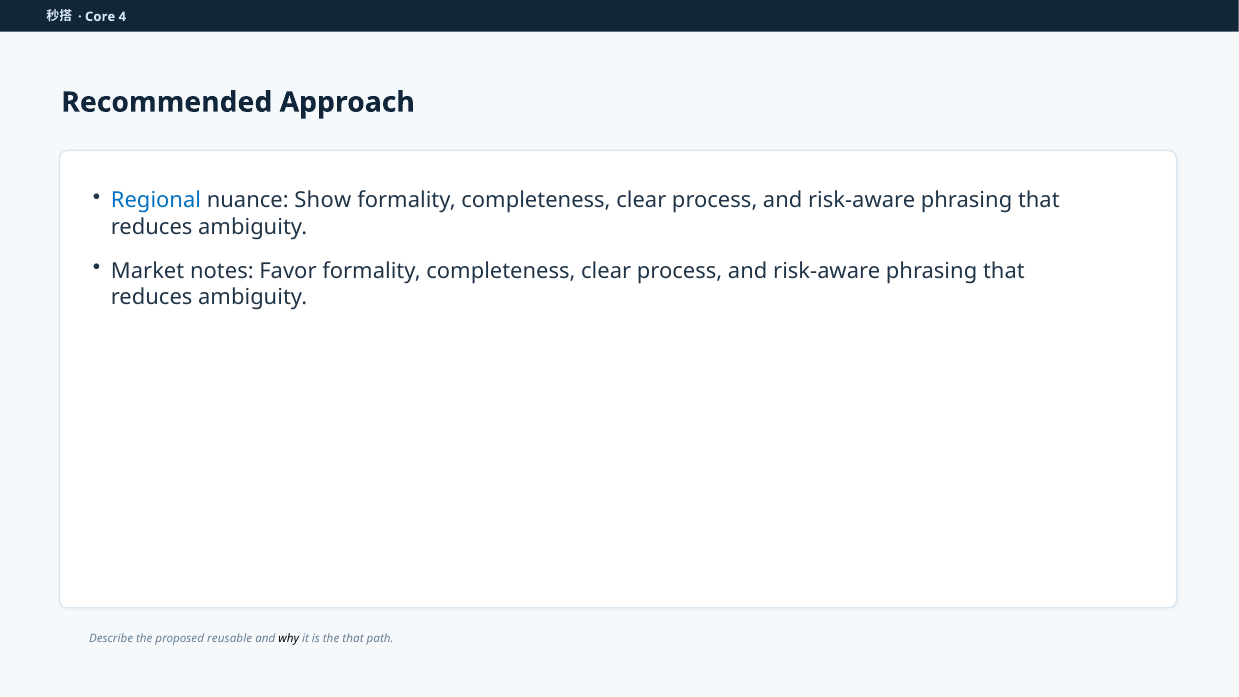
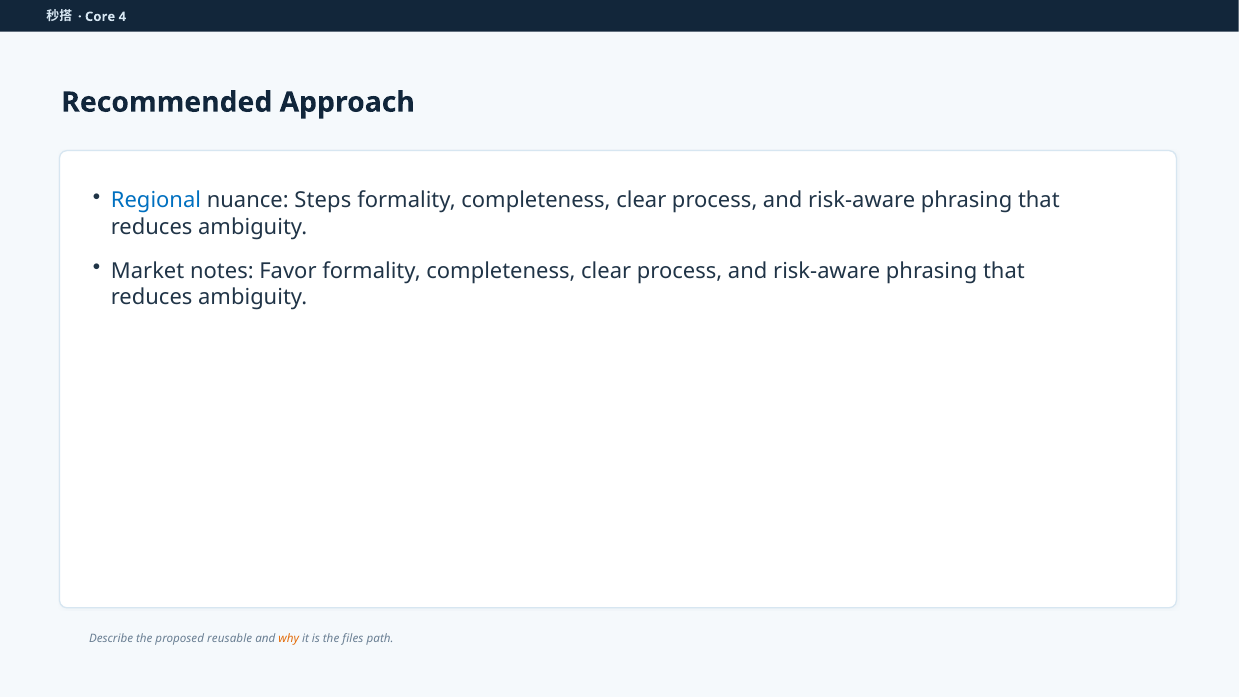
Show: Show -> Steps (323, 201)
why colour: black -> orange (289, 638)
the that: that -> files (353, 638)
